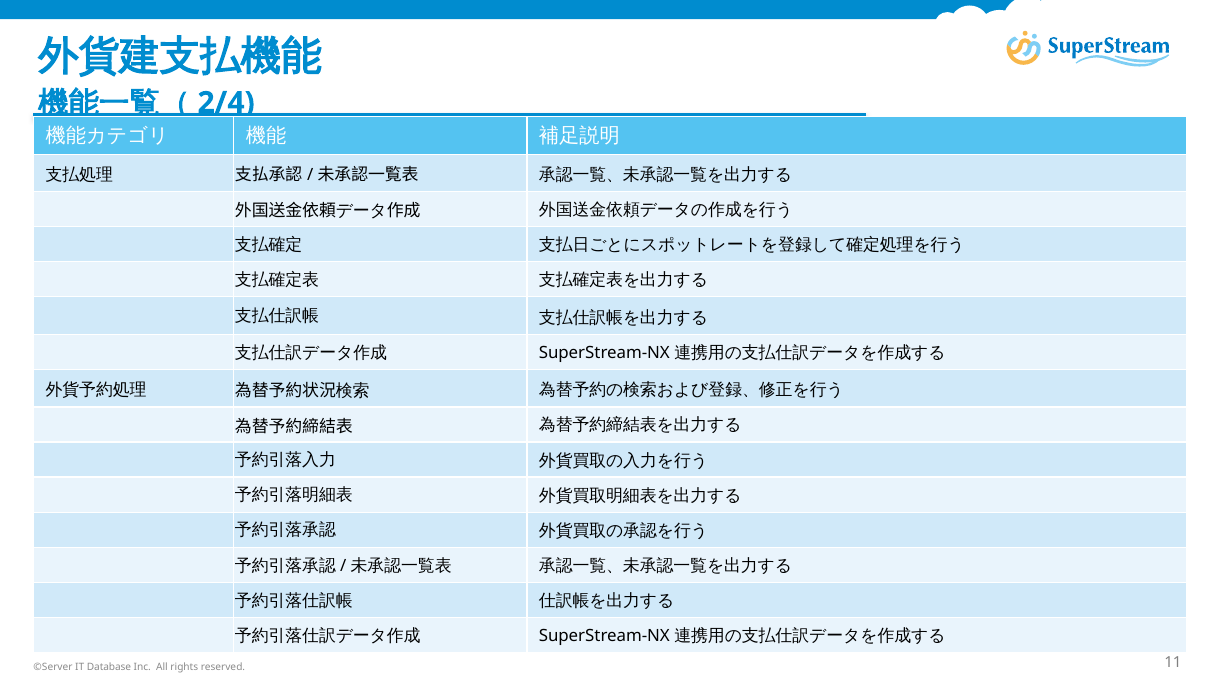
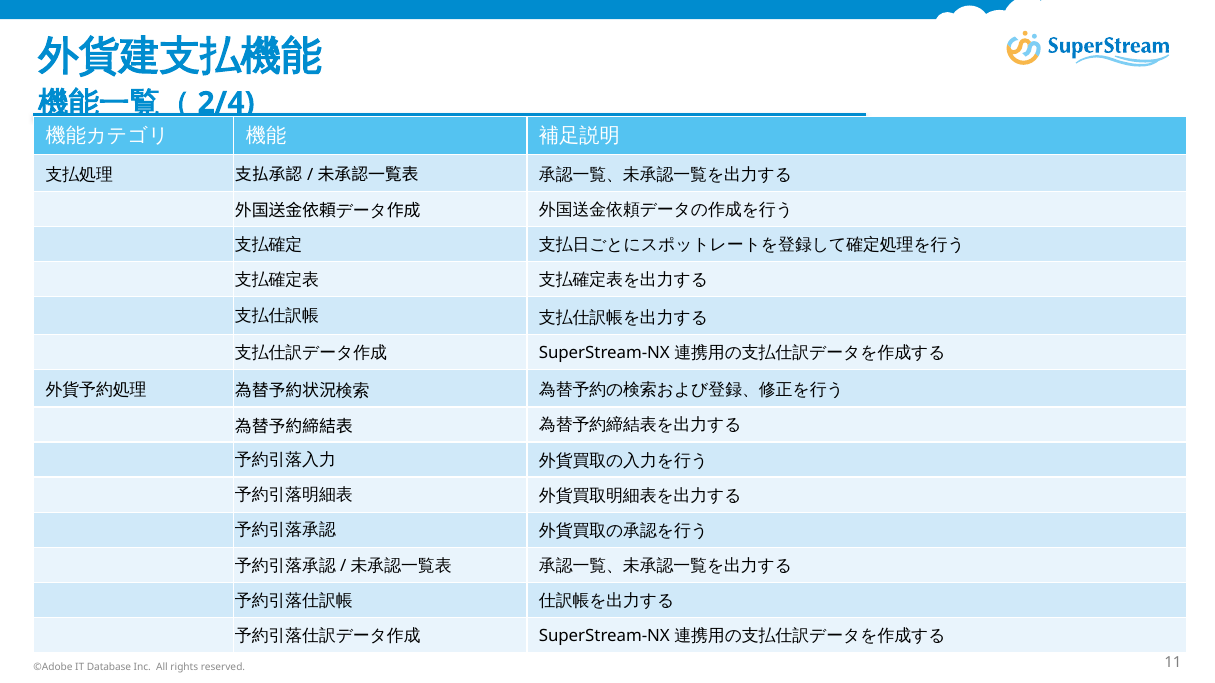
©Server: ©Server -> ©Adobe (53, 668)
